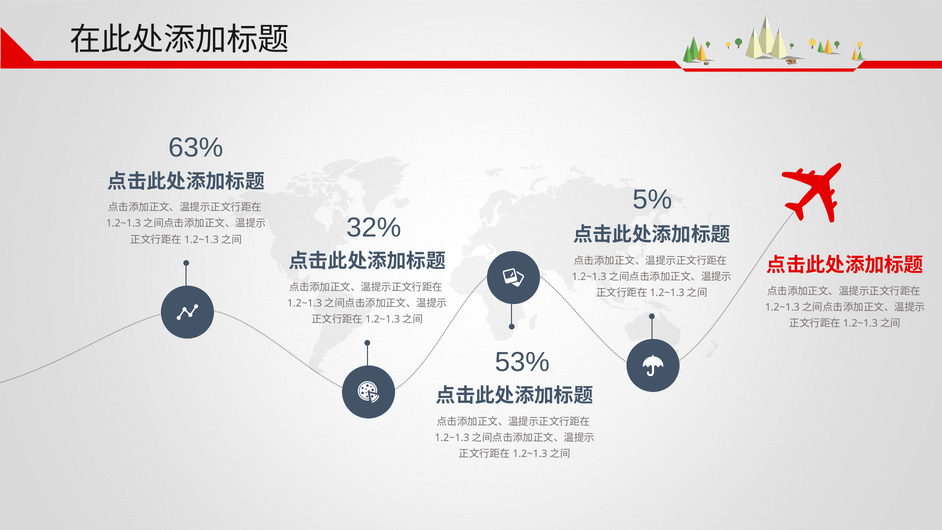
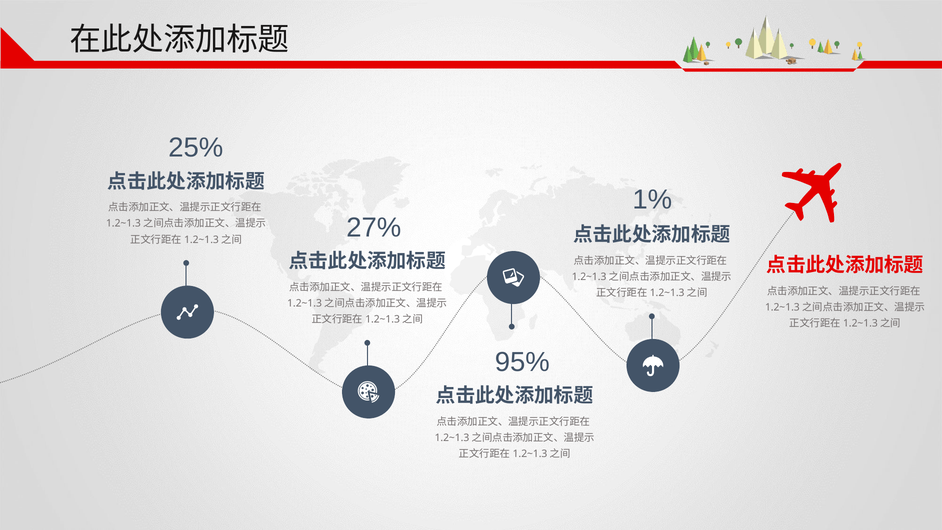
63%: 63% -> 25% (196, 148)
5%: 5% -> 1% (652, 200)
32%: 32% -> 27% (374, 228)
53%: 53% -> 95% (522, 362)
